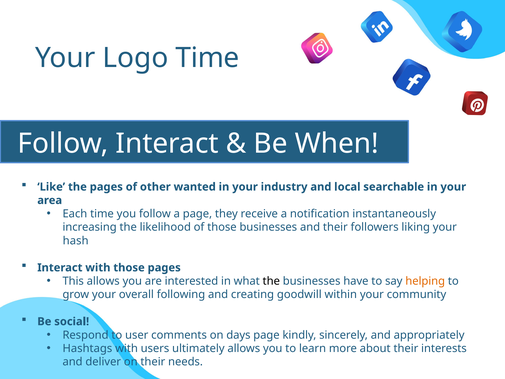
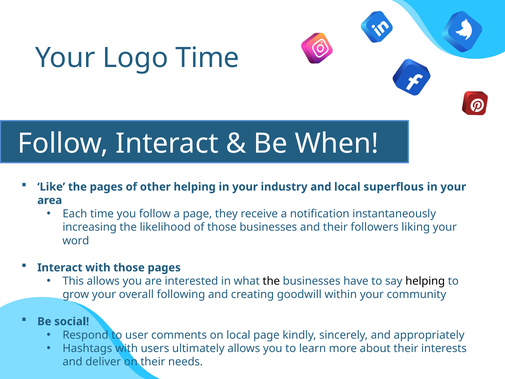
other wanted: wanted -> helping (195, 187)
searchable: searchable -> superflous (394, 187)
hash: hash -> word (76, 241)
helping colour: orange -> black (425, 281)
on days: days -> local (238, 335)
